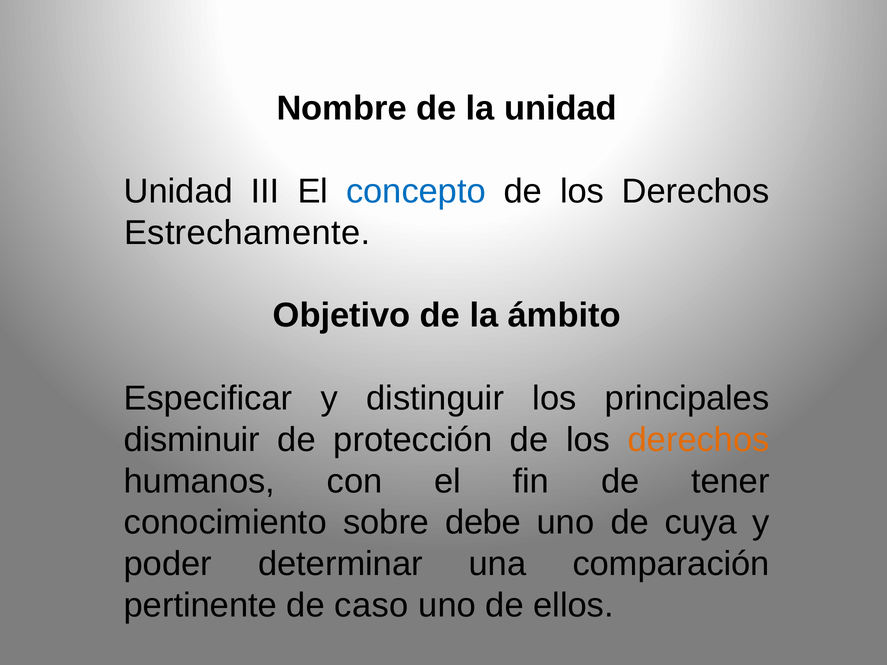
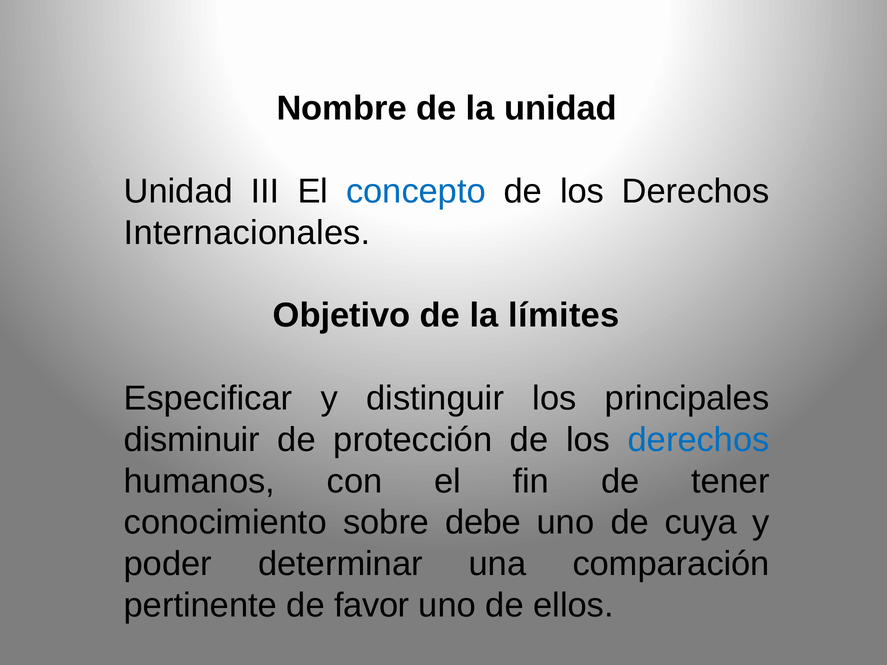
Estrechamente: Estrechamente -> Internacionales (247, 233)
ámbito: ámbito -> límites (564, 316)
derechos colour: orange -> blue (699, 440)
caso: caso -> favor (372, 606)
